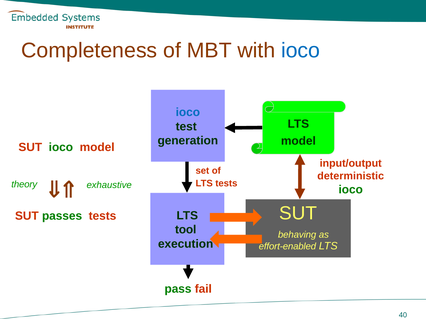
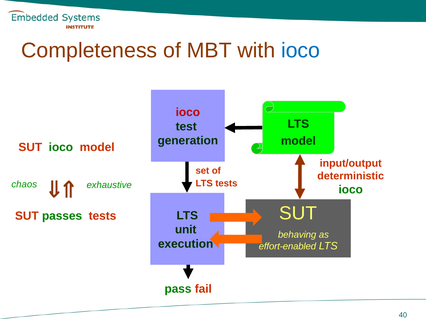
ioco colour: blue -> red (188, 113)
theory: theory -> chaos (24, 185)
tool: tool -> unit (186, 230)
